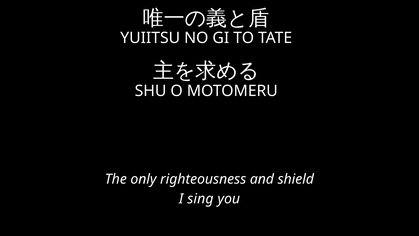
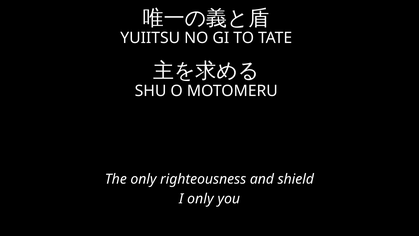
I sing: sing -> only (200, 199)
